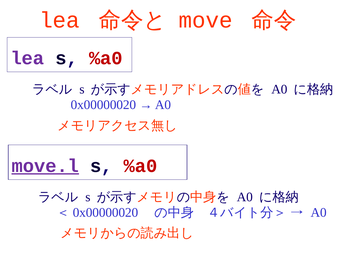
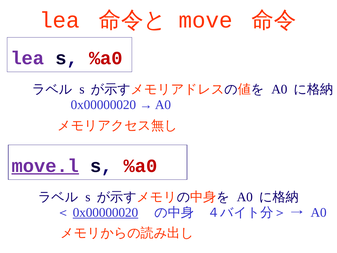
0x00000020 underline: none -> present (105, 212)
